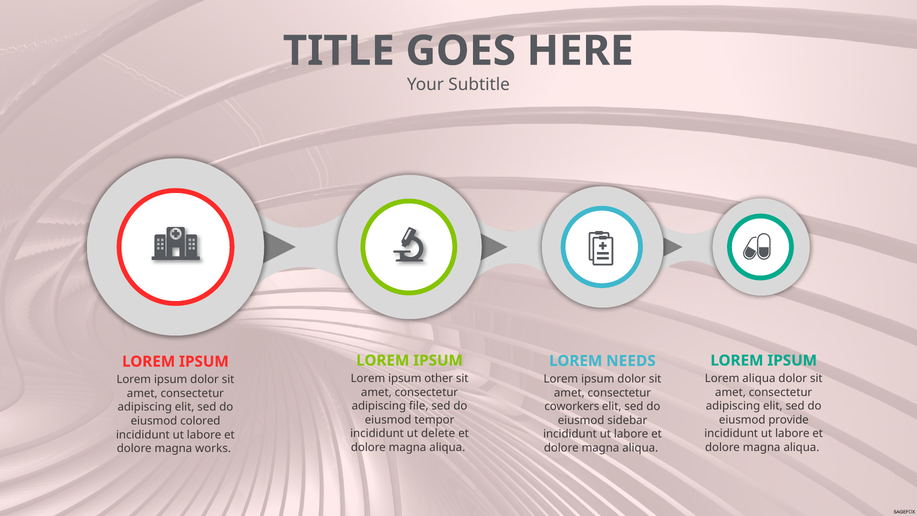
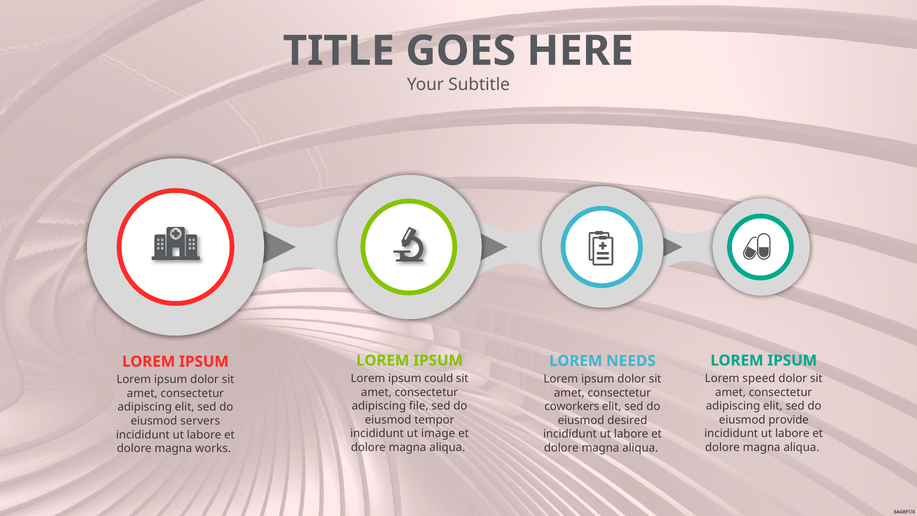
other: other -> could (439, 378)
Lorem aliqua: aliqua -> speed (759, 378)
sidebar: sidebar -> desired (627, 420)
colored: colored -> servers (200, 421)
delete: delete -> image (438, 433)
